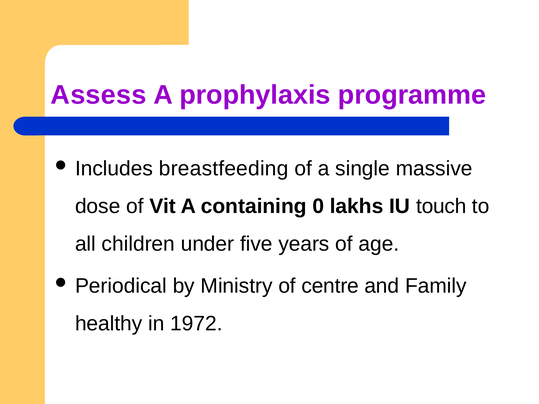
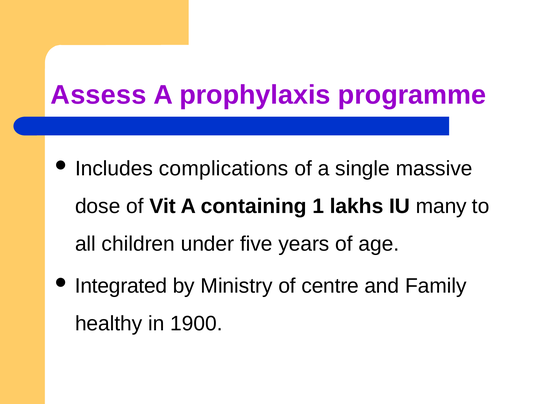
breastfeeding: breastfeeding -> complications (224, 169)
0: 0 -> 1 (318, 206)
touch: touch -> many (441, 206)
Periodical: Periodical -> Integrated (121, 286)
1972: 1972 -> 1900 (196, 324)
